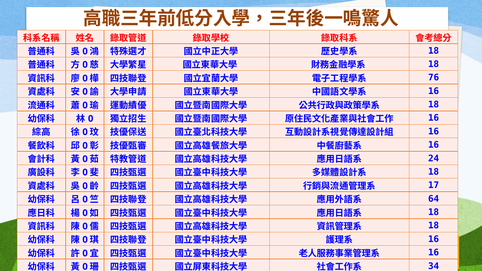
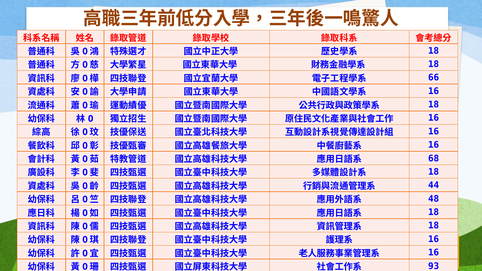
76: 76 -> 66 (434, 78)
24: 24 -> 68 (434, 158)
17: 17 -> 44 (434, 185)
64: 64 -> 48 (434, 199)
34: 34 -> 93 (434, 266)
